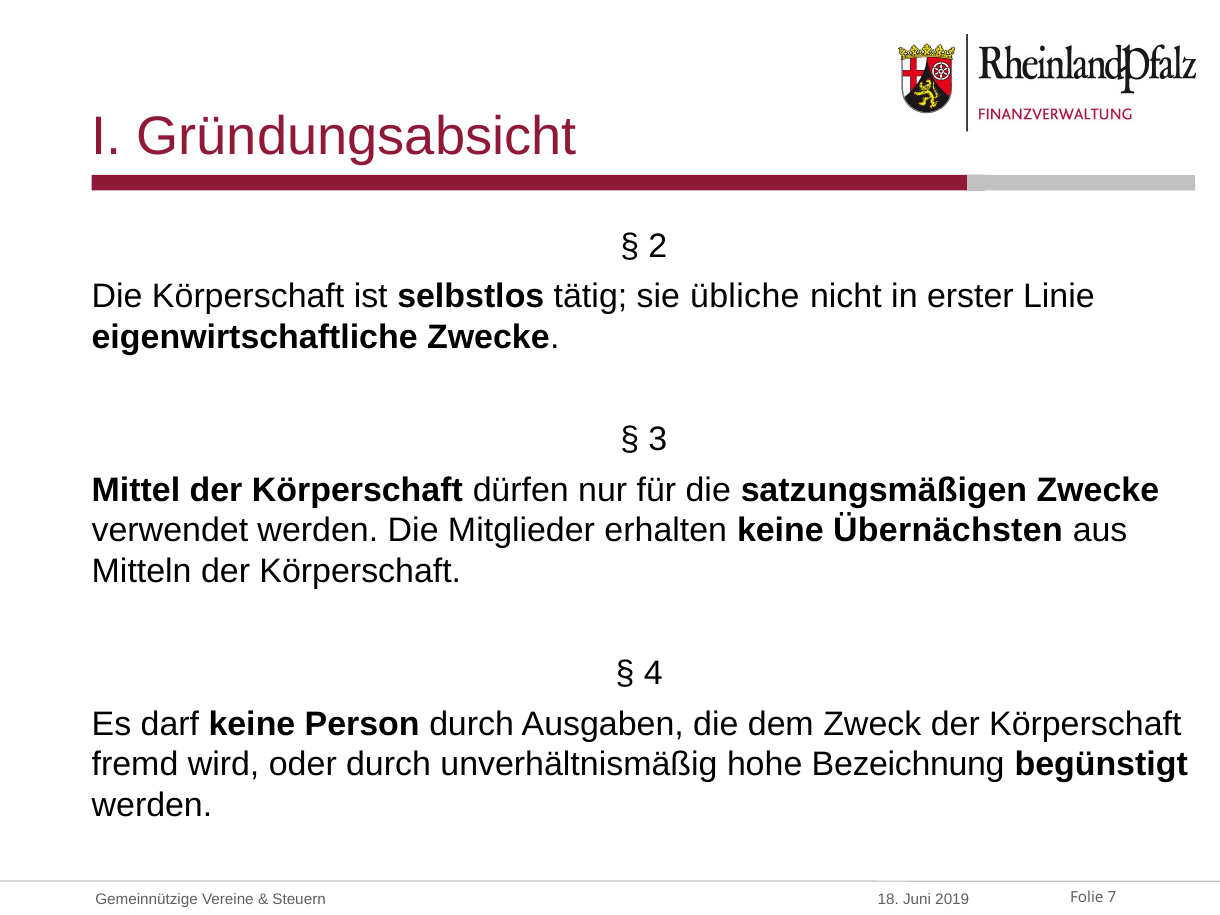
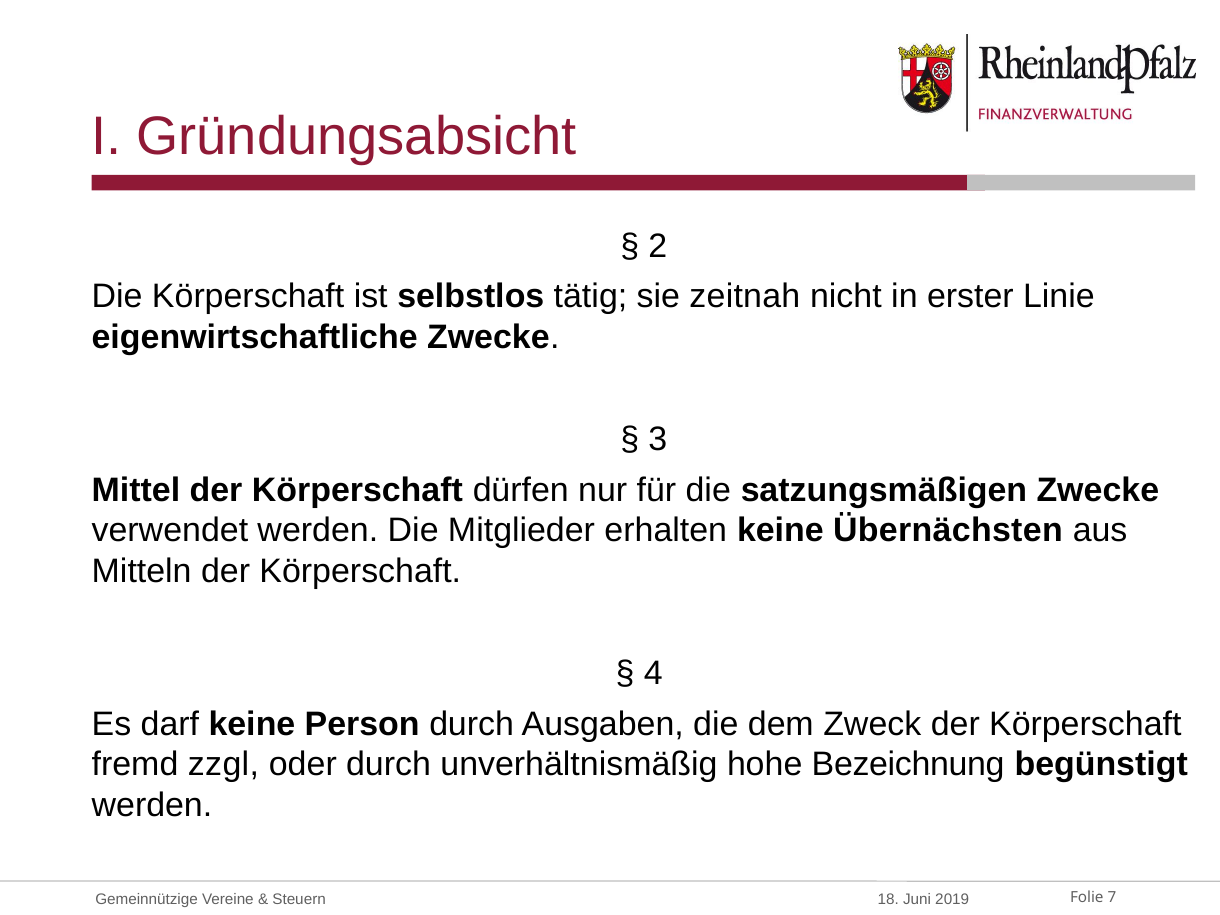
übliche: übliche -> zeitnah (745, 297)
wird: wird -> zzgl (223, 765)
